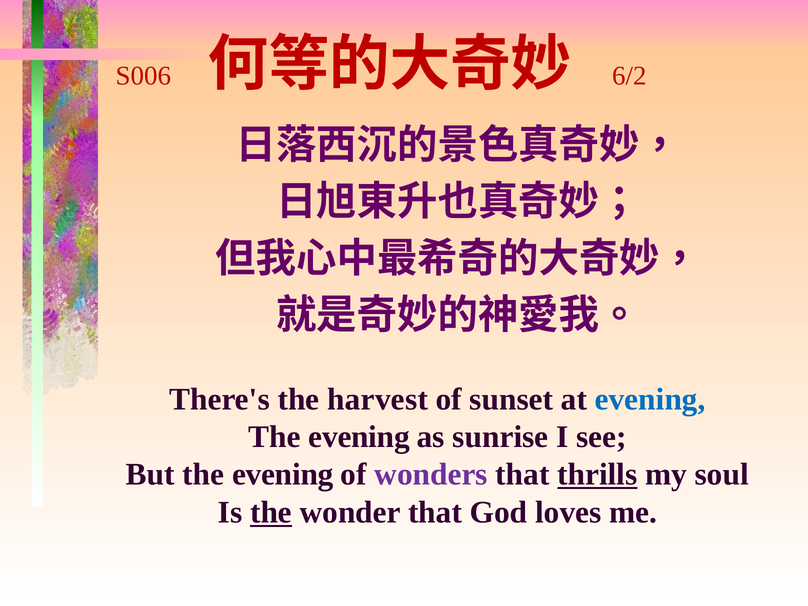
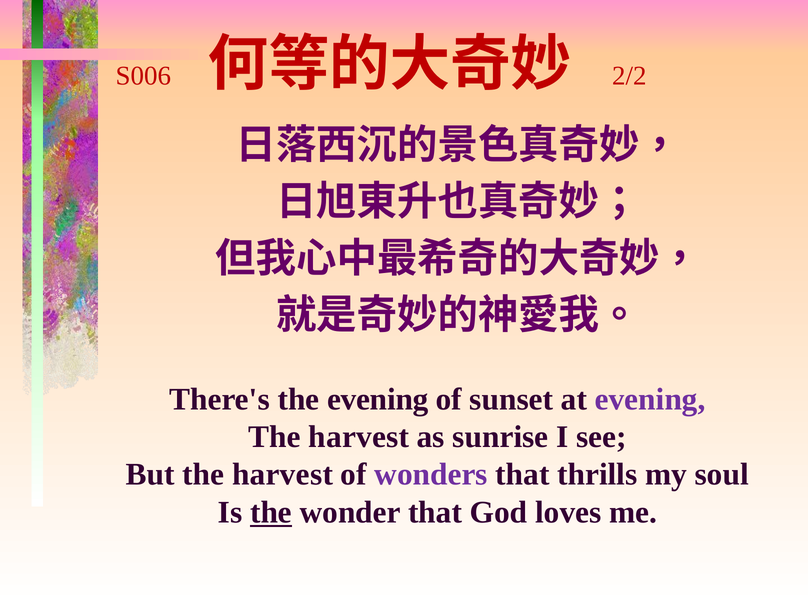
6/2: 6/2 -> 2/2 (630, 76)
the harvest: harvest -> evening (378, 399)
evening colour: blue -> purple (650, 399)
evening: evening -> harvest (359, 437)
But the evening: evening -> harvest (283, 475)
thrills underline: present -> none (597, 475)
